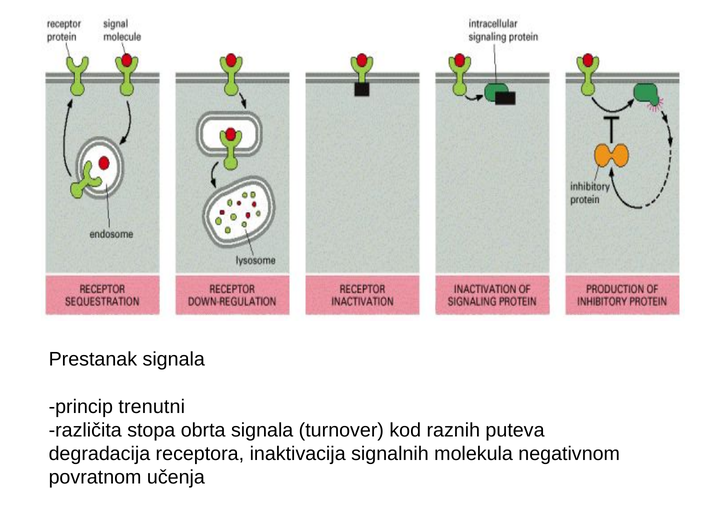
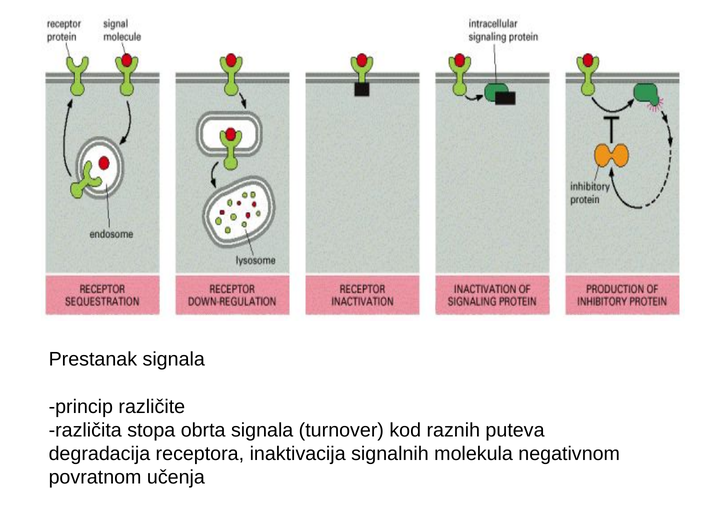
trenutni: trenutni -> različite (152, 407)
